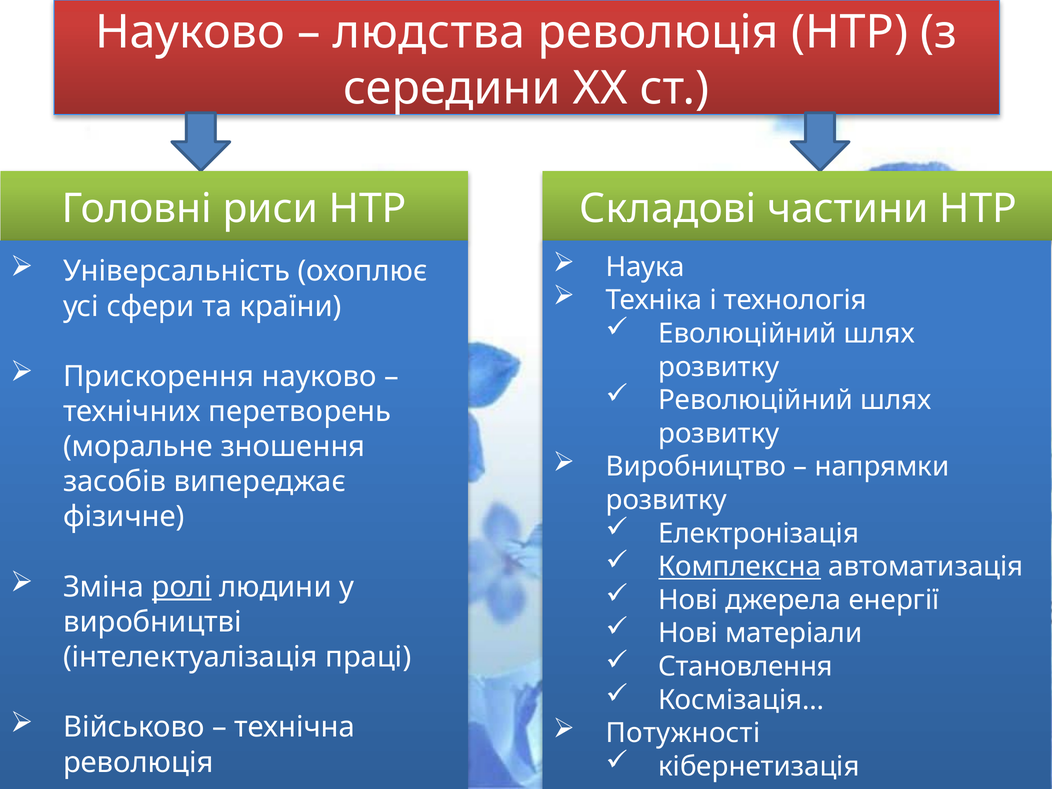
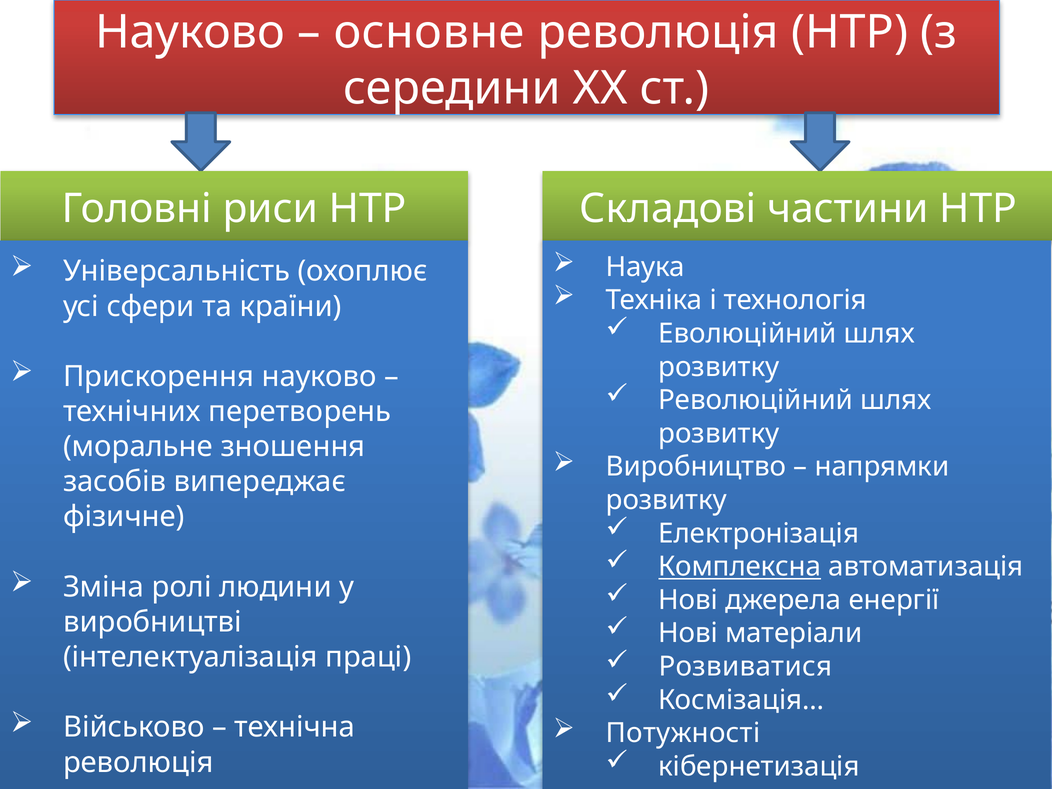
людства: людства -> основне (429, 32)
ролі underline: present -> none (182, 587)
Становлення: Становлення -> Розвиватися (745, 667)
